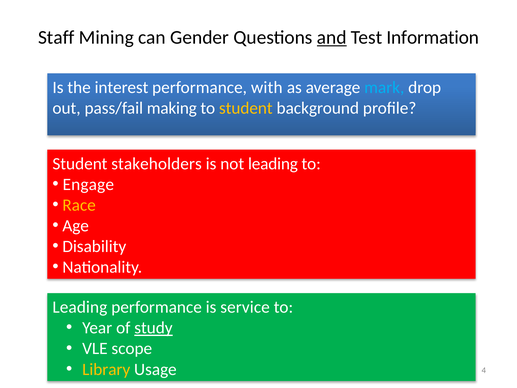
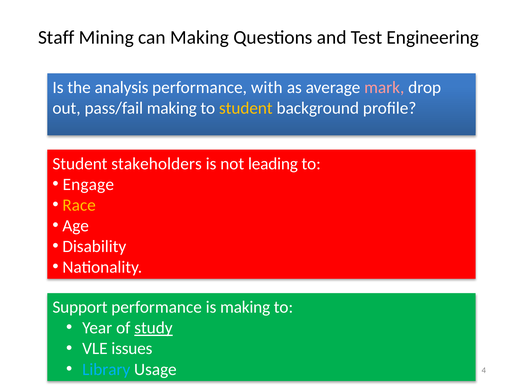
can Gender: Gender -> Making (200, 38)
and underline: present -> none (332, 38)
Information: Information -> Engineering (433, 38)
interest: interest -> analysis (122, 87)
mark colour: light blue -> pink (384, 87)
Leading: Leading -> Support (80, 307)
is service: service -> making (245, 307)
scope: scope -> issues (132, 348)
Library colour: yellow -> light blue (106, 369)
